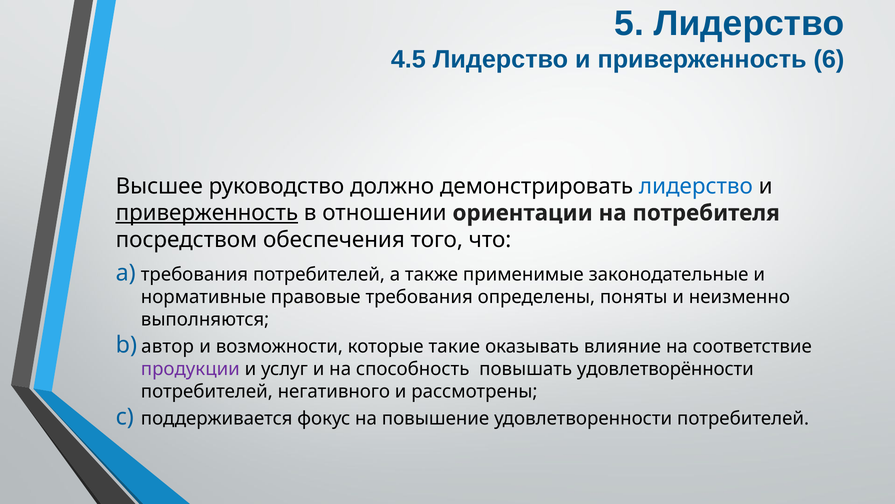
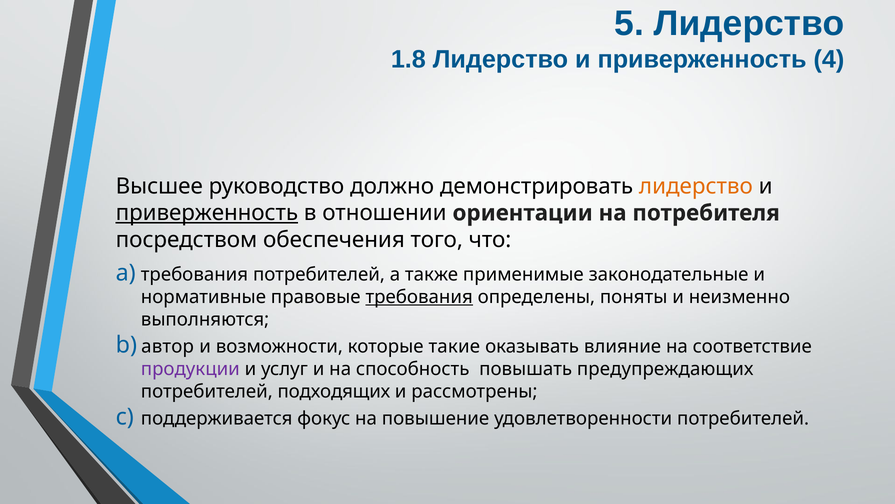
4.5: 4.5 -> 1.8 (408, 59)
6: 6 -> 4 (829, 59)
лидерство colour: blue -> orange (696, 186)
требования underline: none -> present (419, 297)
удовлетворённости: удовлетворённости -> предупреждающих (665, 369)
негативного: негативного -> подходящих (334, 391)
